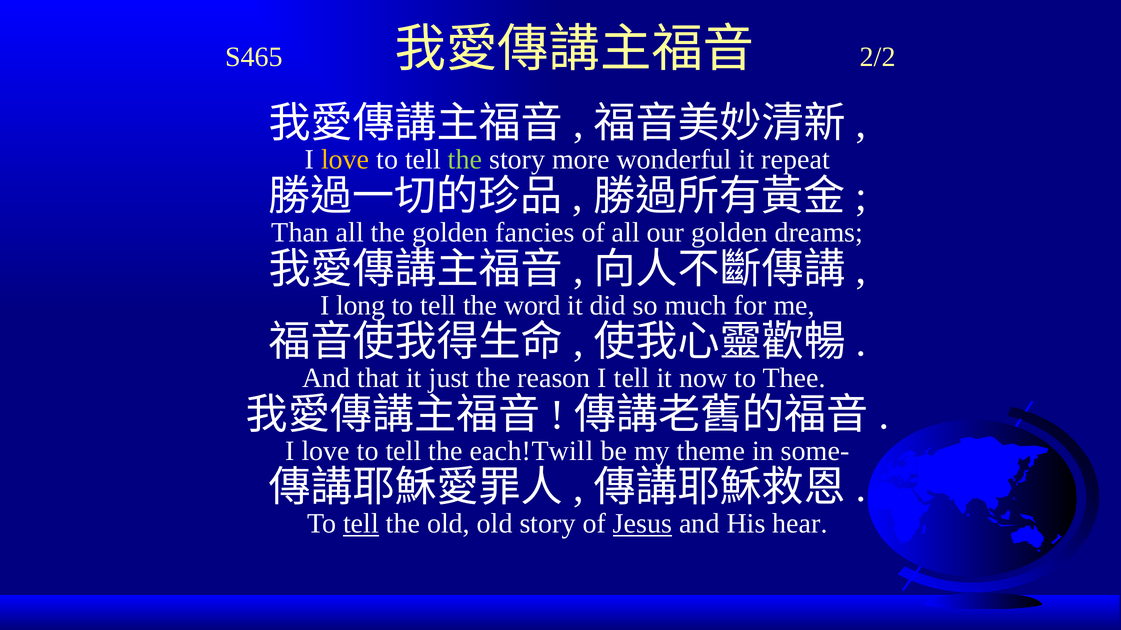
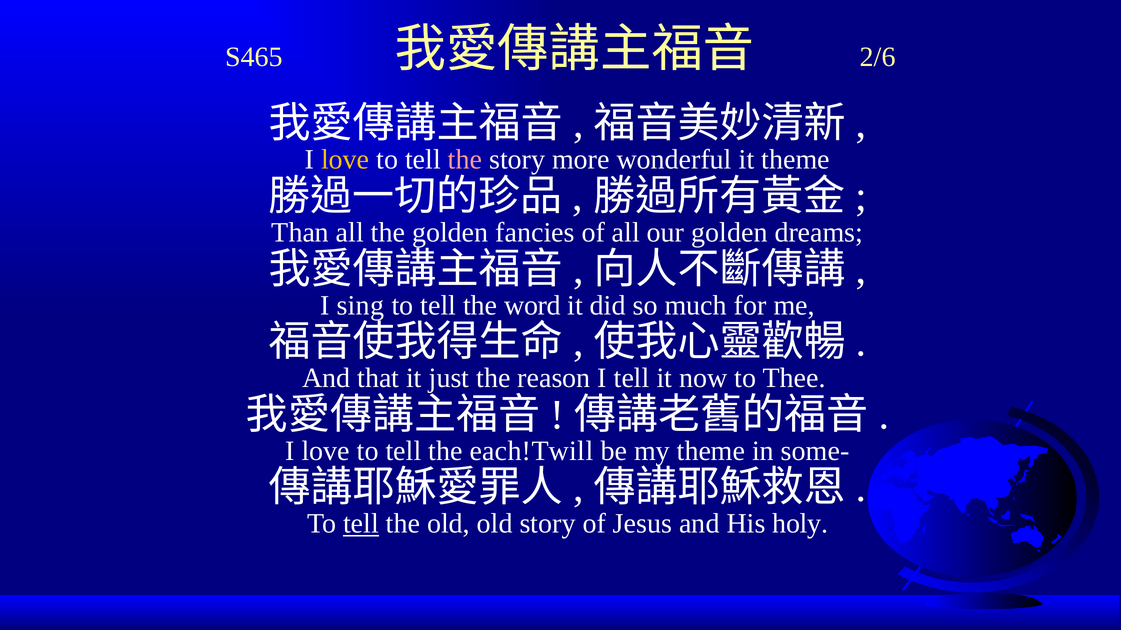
2/2: 2/2 -> 2/6 (878, 57)
the colour: light green -> pink (465, 160)
it repeat: repeat -> theme (796, 160)
long: long -> sing (360, 306)
Jesus underline: present -> none (643, 524)
hear: hear -> holy (800, 524)
